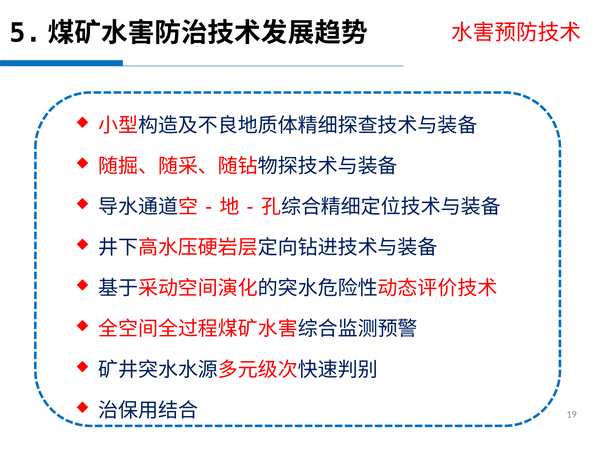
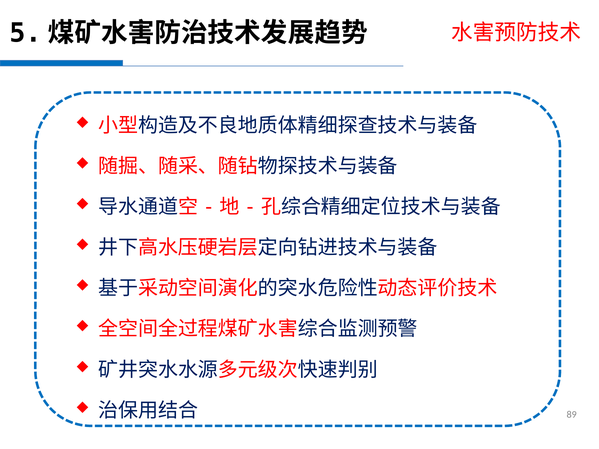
19: 19 -> 89 (572, 415)
